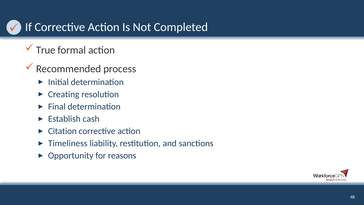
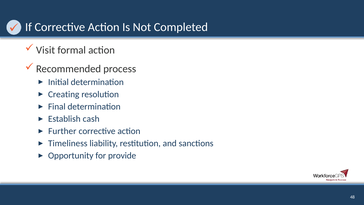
True: True -> Visit (46, 50)
Citation: Citation -> Further (62, 131)
reasons: reasons -> provide (122, 156)
